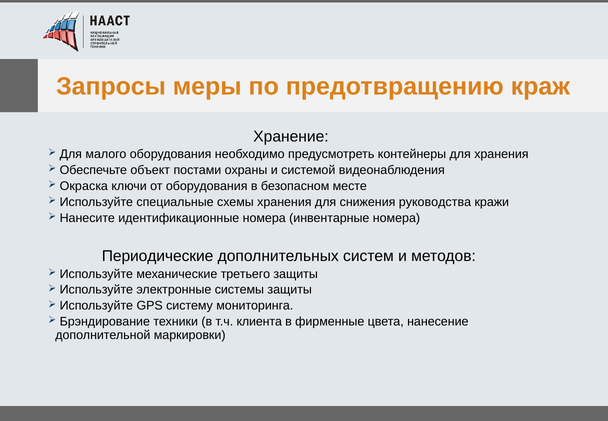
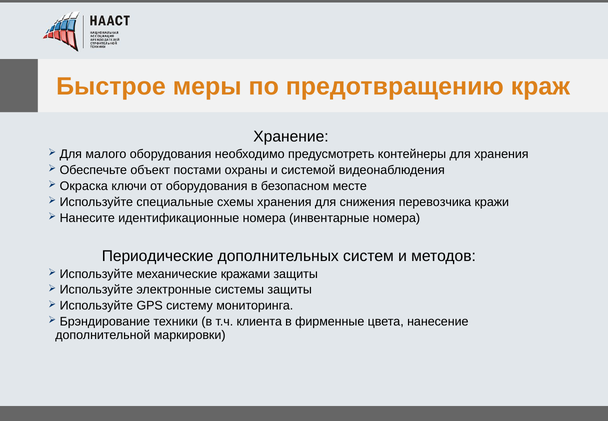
Запросы: Запросы -> Быстрое (111, 86)
руководства: руководства -> перевозчика (435, 202)
третьего: третьего -> кражами (245, 274)
